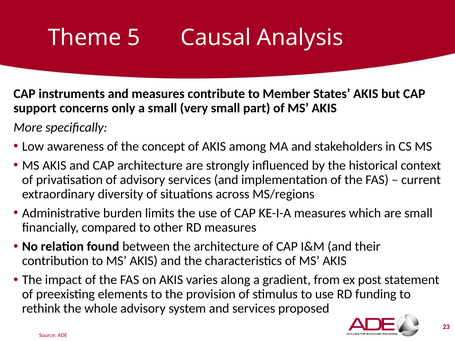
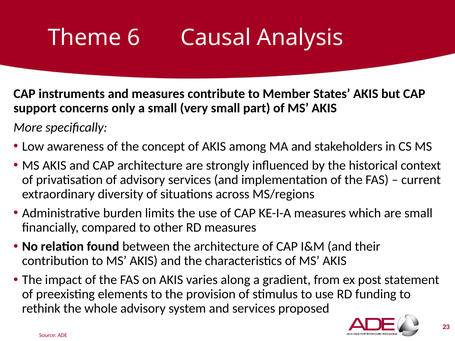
5: 5 -> 6 (134, 38)
